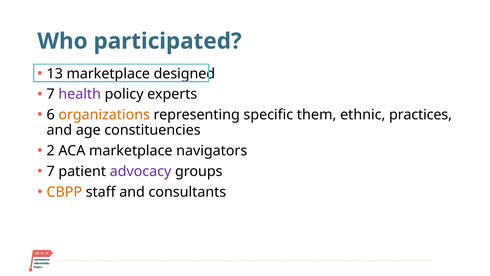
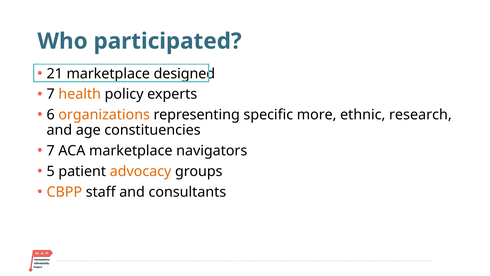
13: 13 -> 21 (55, 74)
health colour: purple -> orange (80, 94)
them: them -> more (317, 115)
practices: practices -> research (420, 115)
2: 2 -> 7 (51, 151)
7: 7 -> 5 (51, 171)
advocacy colour: purple -> orange (141, 171)
